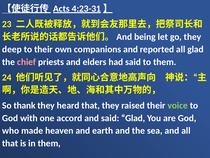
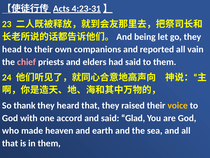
deep: deep -> head (12, 49)
all glad: glad -> vain (195, 49)
voice colour: light green -> yellow (178, 105)
